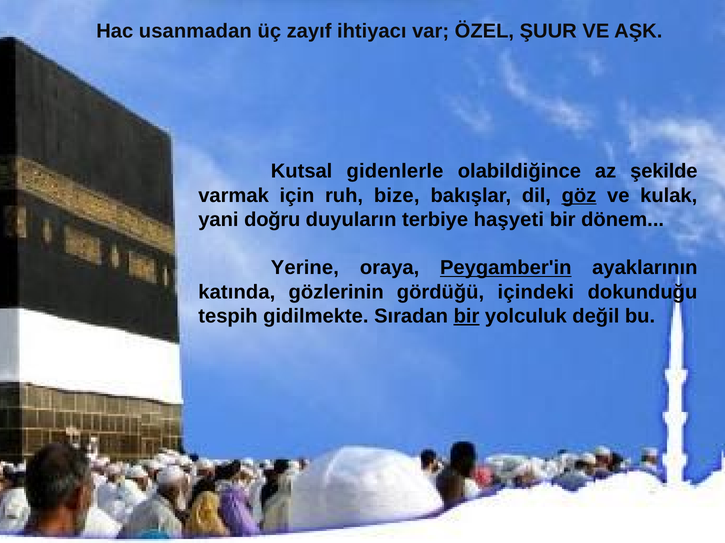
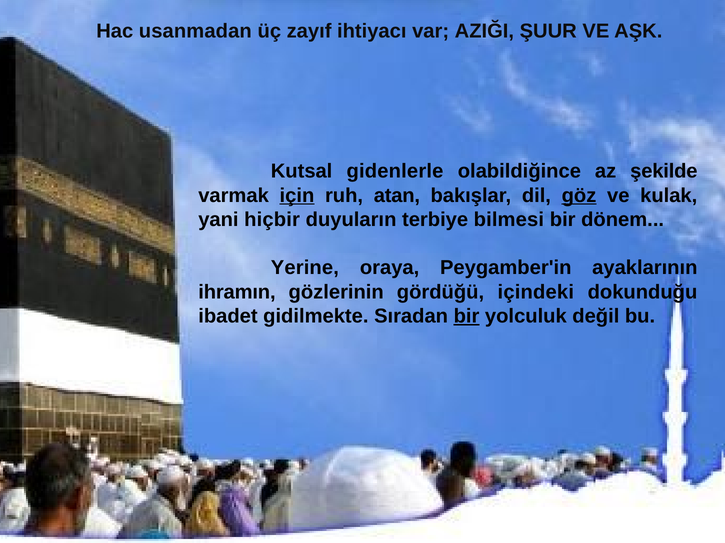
ÖZEL: ÖZEL -> AZIĞI (484, 31)
için underline: none -> present (297, 196)
bize: bize -> atan (397, 196)
doğru: doğru -> hiçbir (272, 220)
haşyeti: haşyeti -> bilmesi (509, 220)
Peygamber'in underline: present -> none (506, 268)
katında: katında -> ihramın (237, 292)
tespih: tespih -> ibadet (228, 317)
